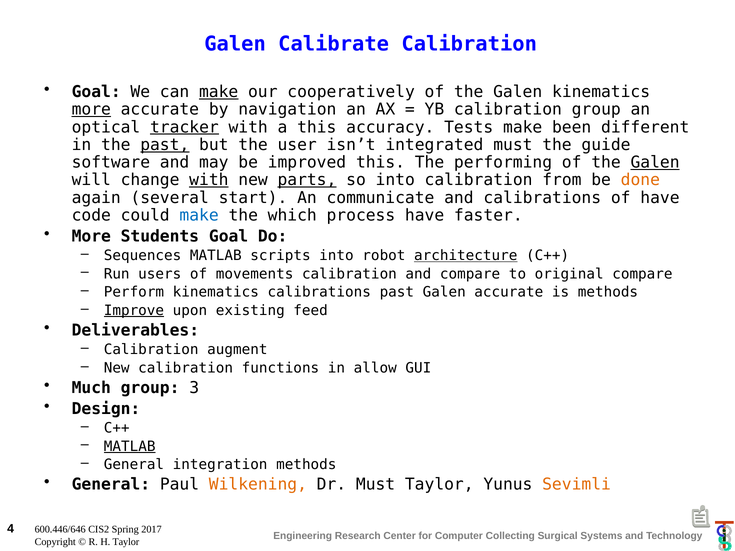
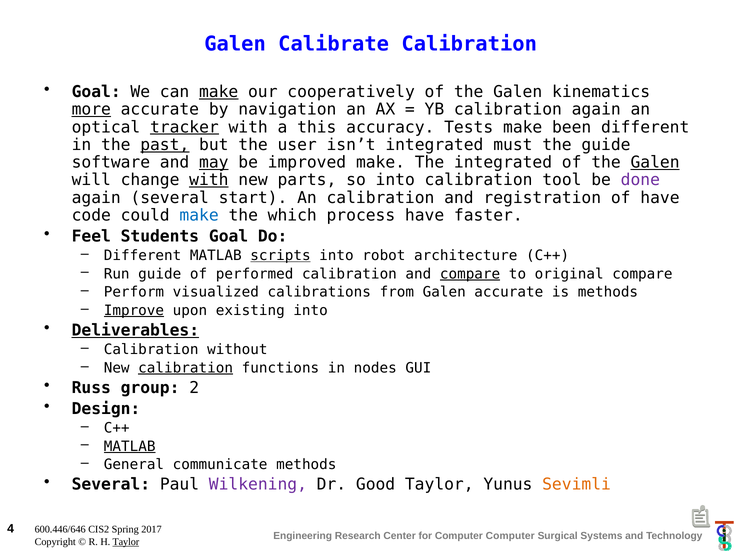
calibration group: group -> again (596, 110)
may underline: none -> present (214, 163)
improved this: this -> make (381, 163)
The performing: performing -> integrated (503, 163)
parts underline: present -> none (307, 180)
from: from -> tool (562, 180)
done colour: orange -> purple (640, 180)
An communicate: communicate -> calibration (380, 198)
and calibrations: calibrations -> registration (542, 198)
More: More -> Feel (91, 236)
Sequences: Sequences -> Different (143, 256)
scripts underline: none -> present (280, 256)
architecture underline: present -> none (466, 256)
Run users: users -> guide (160, 274)
movements: movements -> performed (255, 274)
compare underline: none -> present (470, 274)
Perform kinematics: kinematics -> visualized (216, 292)
calibrations past: past -> from (397, 292)
existing feed: feed -> into (311, 311)
Deliverables underline: none -> present (135, 330)
augment: augment -> without (237, 350)
calibration underline: none -> present (186, 368)
allow: allow -> nodes (375, 368)
Much: Much -> Russ (91, 388)
3: 3 -> 2 (194, 388)
integration: integration -> communicate (220, 465)
General: General -> Several (111, 485)
Wilkening colour: orange -> purple (258, 485)
Dr Must: Must -> Good (376, 485)
Collecting: Collecting -> Computer (510, 536)
Taylor underline: none -> present (126, 542)
